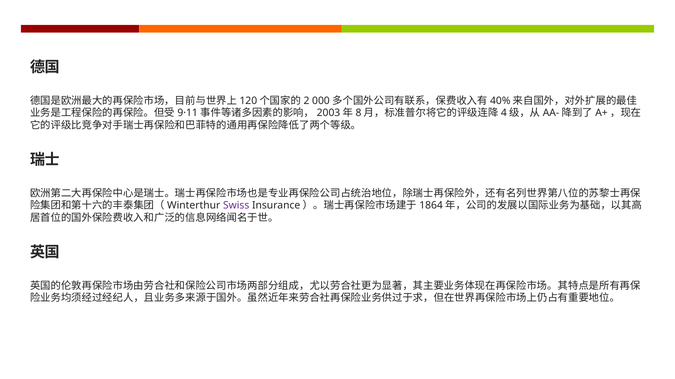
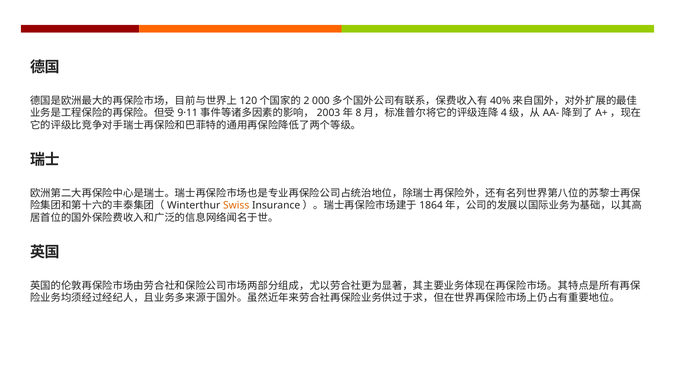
Swiss colour: purple -> orange (236, 206)
